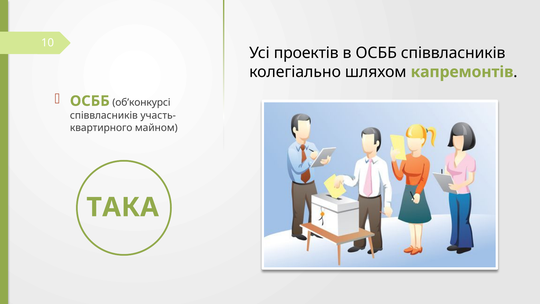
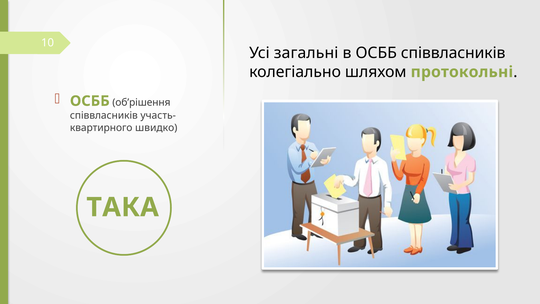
проектів: проектів -> загальні (306, 53)
капремонтів: капремонтів -> протокольні (462, 72)
об’конкурсі: об’конкурсі -> об’рішення (141, 102)
майном: майном -> швидко (156, 128)
